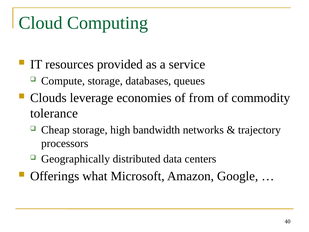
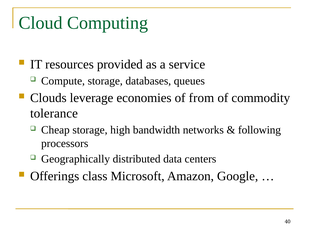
trajectory: trajectory -> following (259, 130)
what: what -> class (95, 176)
